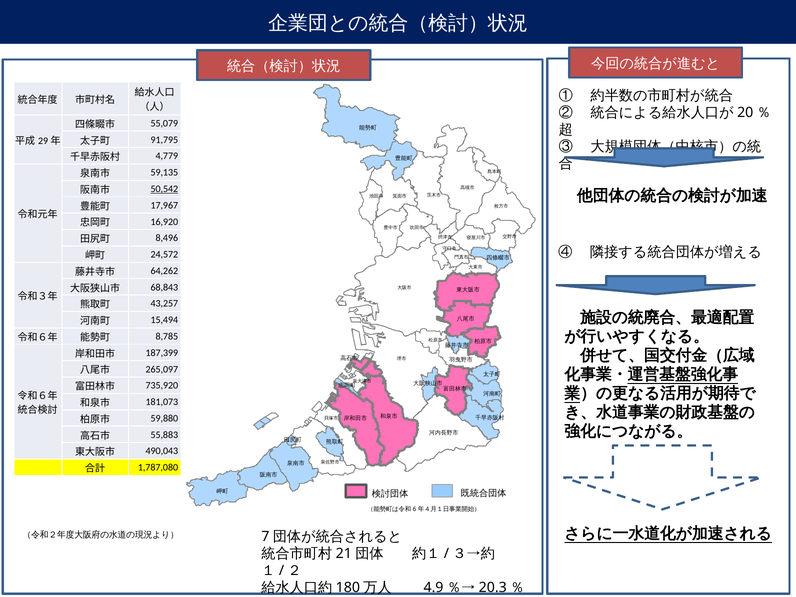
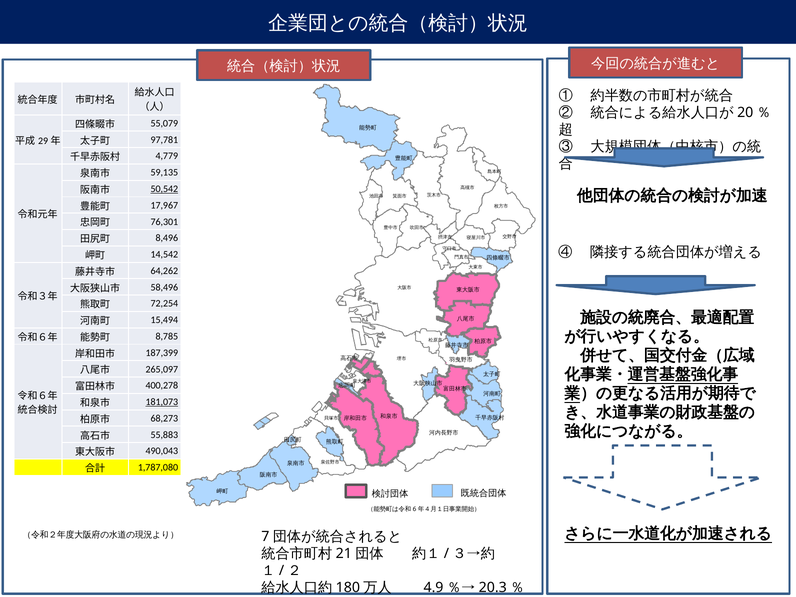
91,795: 91,795 -> 97,781 (164, 140)
16,920: 16,920 -> 76,301 (164, 222)
24,572: 24,572 -> 14,542 (164, 255)
68,843: 68,843 -> 58,496 (164, 287)
43,257: 43,257 -> 72,254 (164, 304)
735,920: 735,920 -> 400,278 (162, 386)
181,073 underline: none -> present (162, 402)
59,880: 59,880 -> 68,273 (164, 418)
